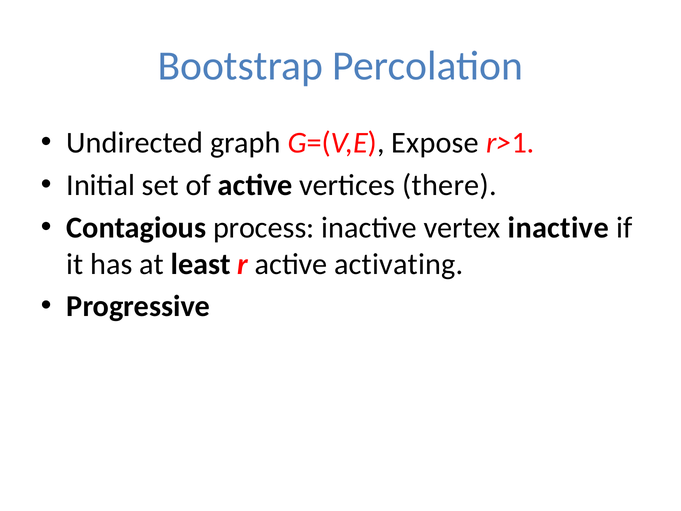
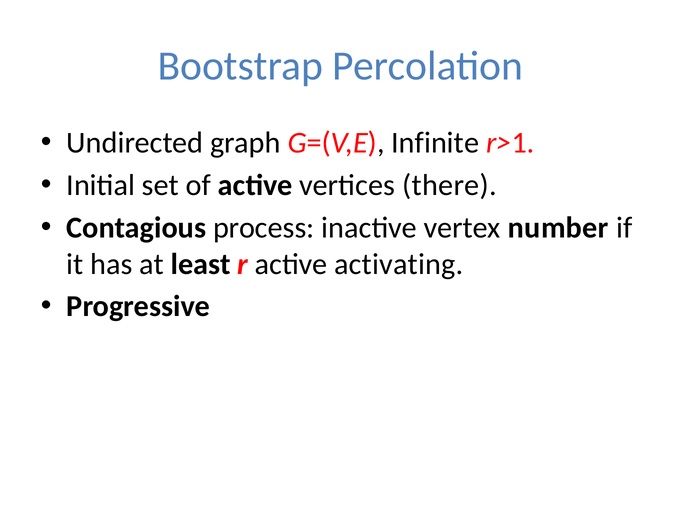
Expose: Expose -> Infinite (435, 143)
vertex inactive: inactive -> number (558, 228)
